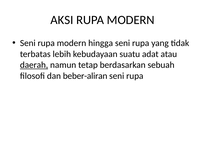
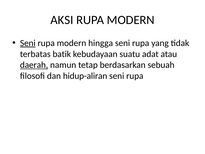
Seni underline: none -> present (28, 43)
lebih: lebih -> batik (62, 54)
beber-aliran: beber-aliran -> hidup-aliran (85, 76)
